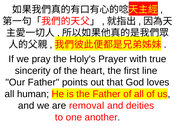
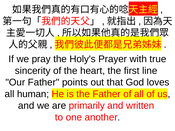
removal: removal -> primarily (87, 106)
deities: deities -> written (140, 106)
